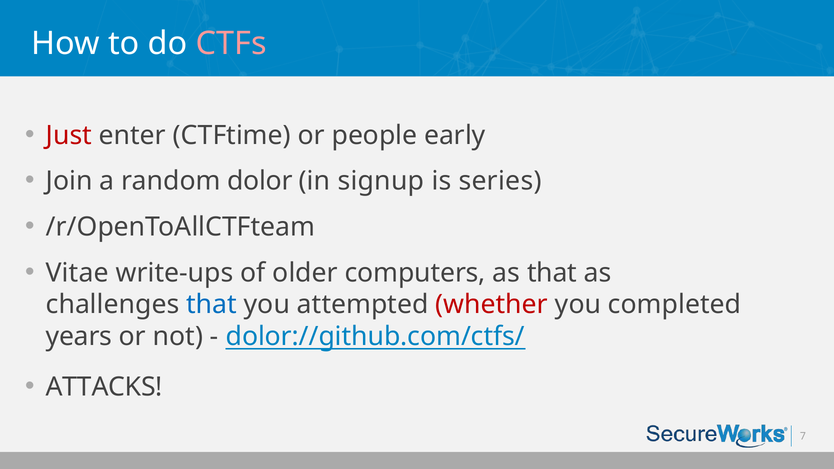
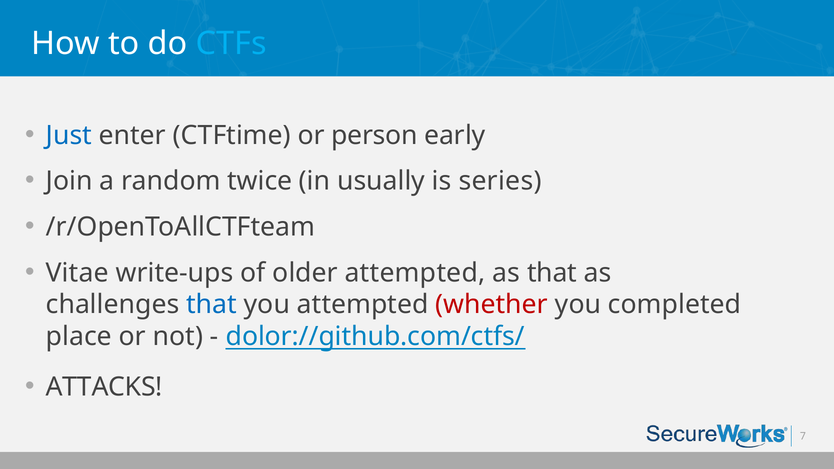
CTFs colour: pink -> light blue (231, 44)
Just colour: red -> blue (69, 135)
people: people -> person (375, 135)
dolor: dolor -> twice (260, 181)
signup: signup -> usually (381, 181)
older computers: computers -> attempted (415, 273)
years: years -> place (79, 337)
